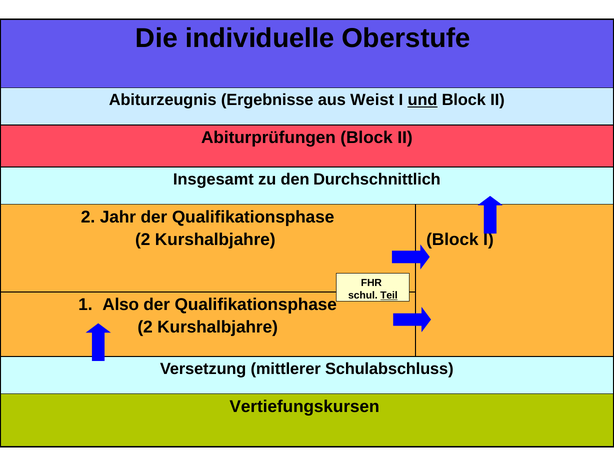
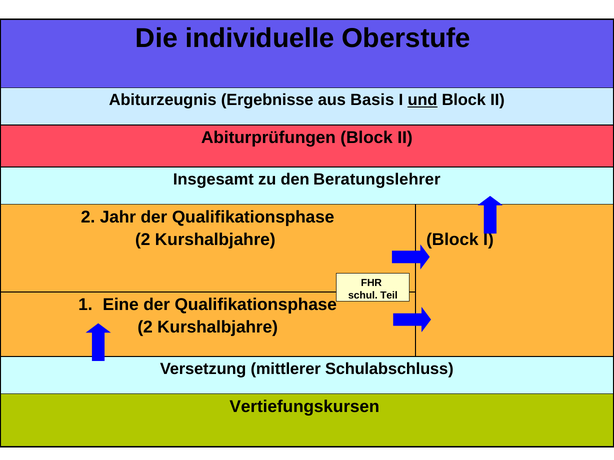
Weist: Weist -> Basis (372, 100)
Durchschnittlich: Durchschnittlich -> Beratungslehrer (377, 179)
Teil underline: present -> none (389, 296)
Also: Also -> Eine (121, 305)
